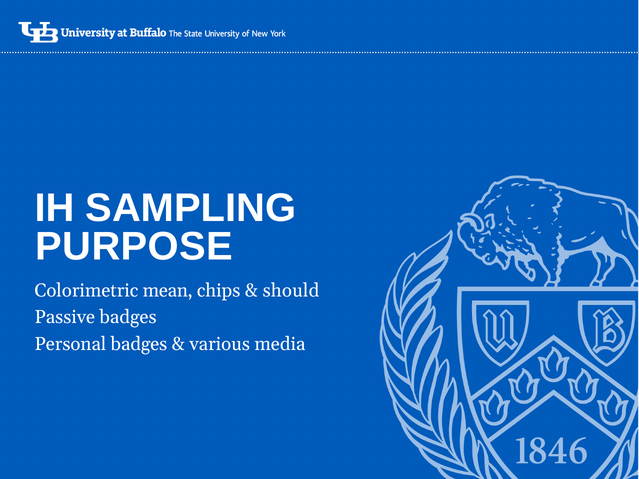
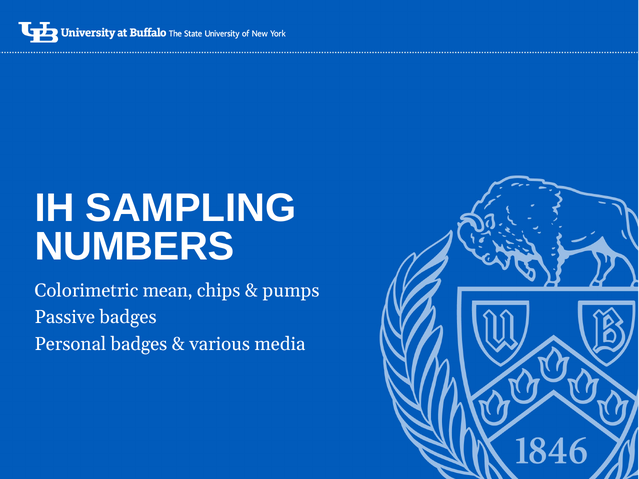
PURPOSE: PURPOSE -> NUMBERS (134, 247)
should: should -> pumps (291, 291)
